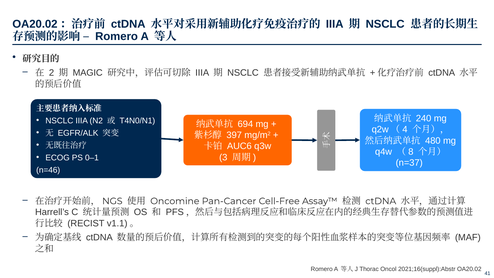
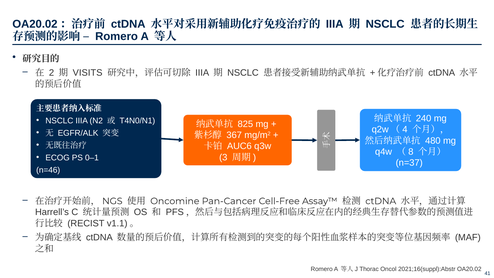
MAGIC: MAGIC -> VISITS (88, 73)
694: 694 -> 825 (245, 124)
397: 397 -> 367 (234, 135)
